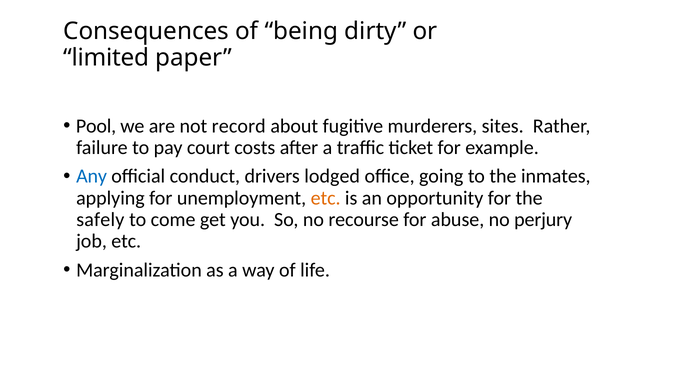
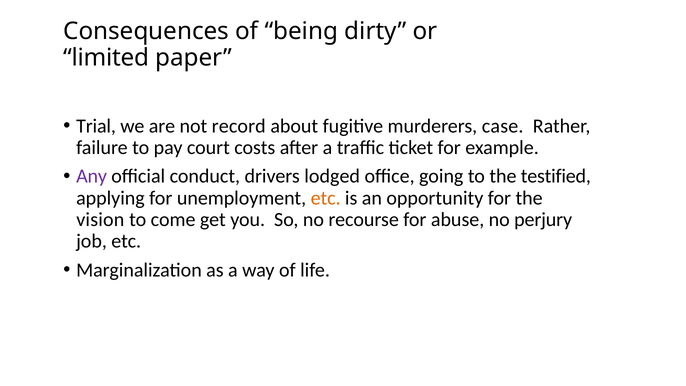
Pool: Pool -> Trial (96, 126)
sites: sites -> case (503, 126)
Any colour: blue -> purple (92, 176)
inmates: inmates -> testified (556, 176)
safely: safely -> vision (100, 220)
